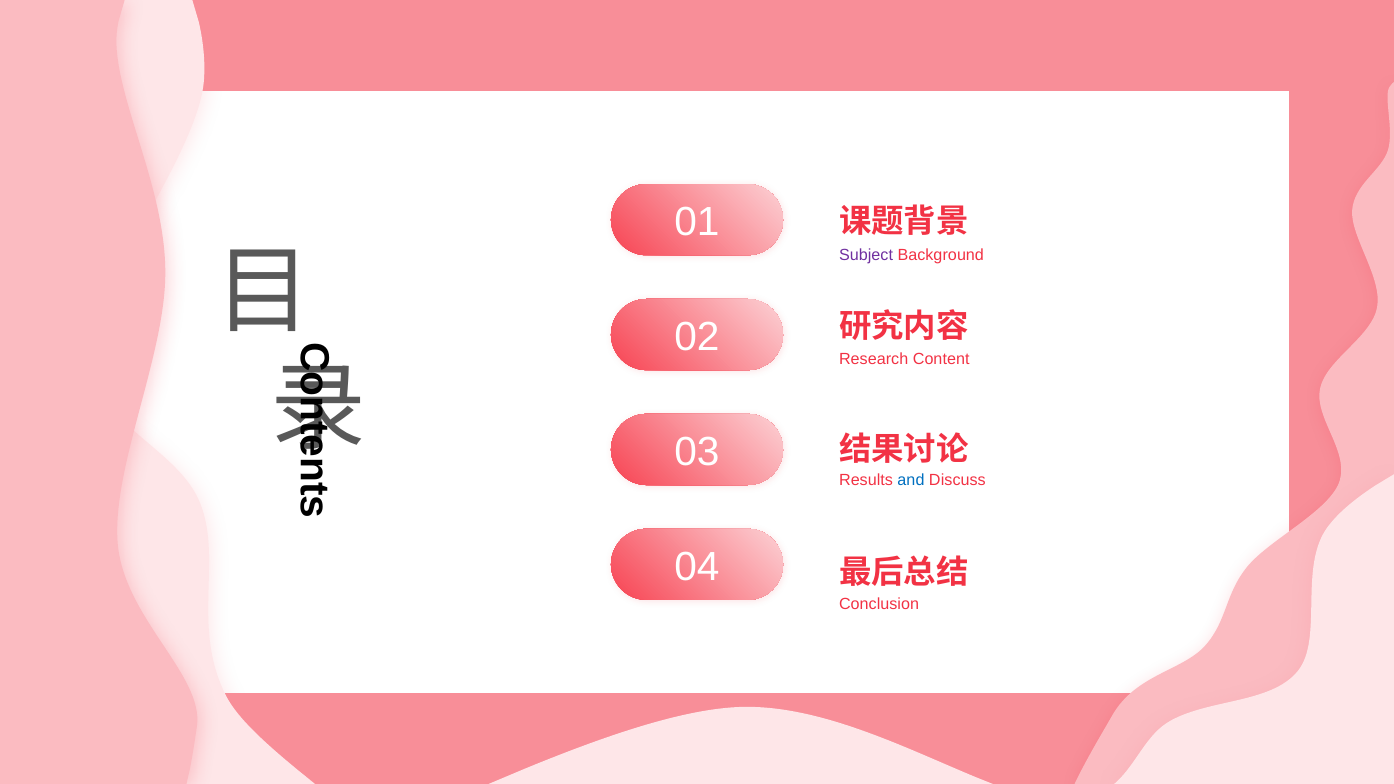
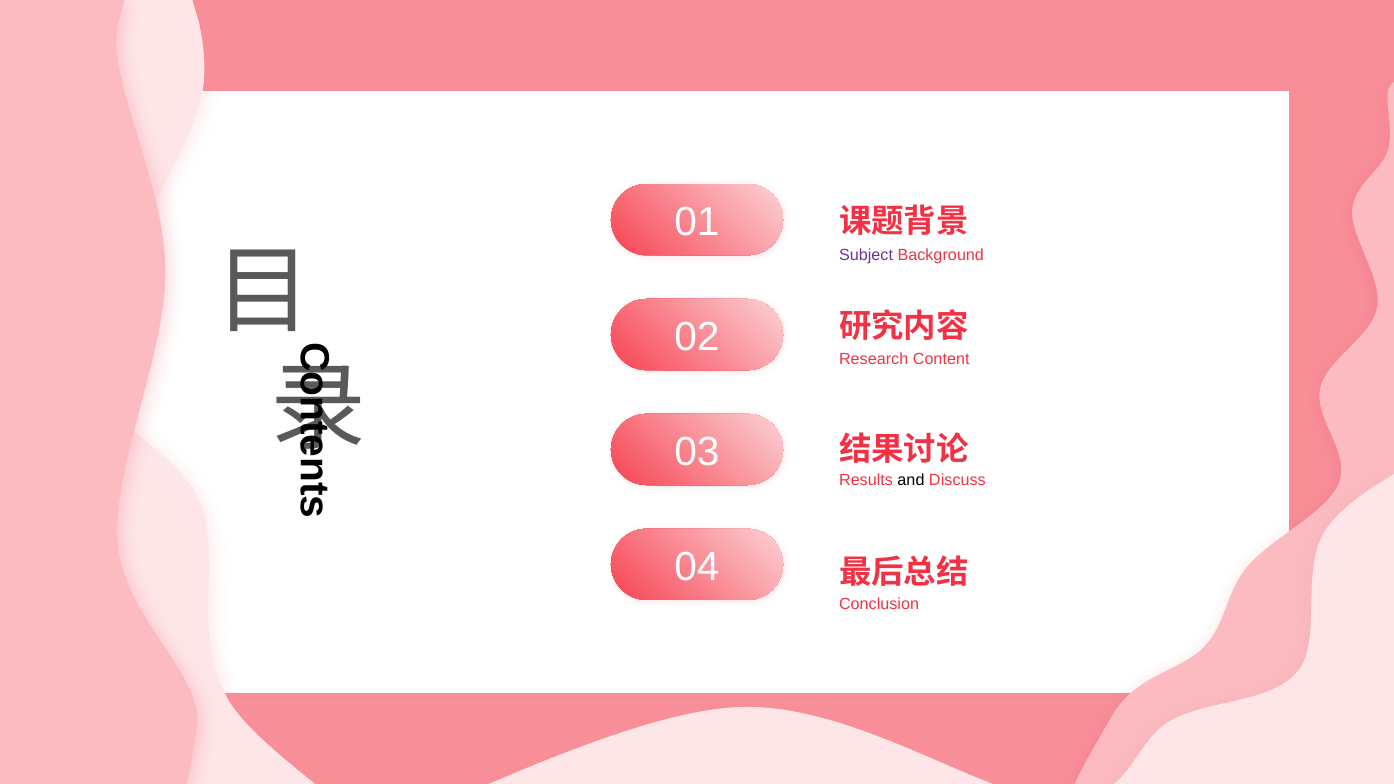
and colour: blue -> black (911, 480)
